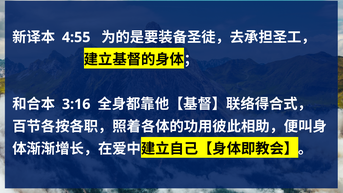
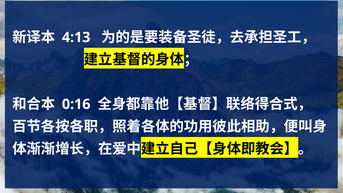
4:55: 4:55 -> 4:13 (76, 37)
3:16: 3:16 -> 0:16 (76, 104)
